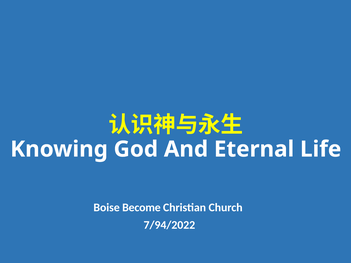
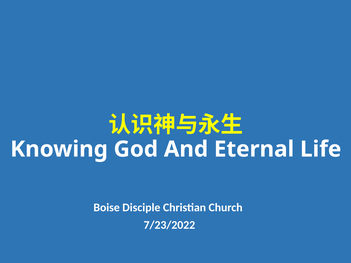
Become: Become -> Disciple (141, 208)
7/94/2022: 7/94/2022 -> 7/23/2022 (169, 225)
